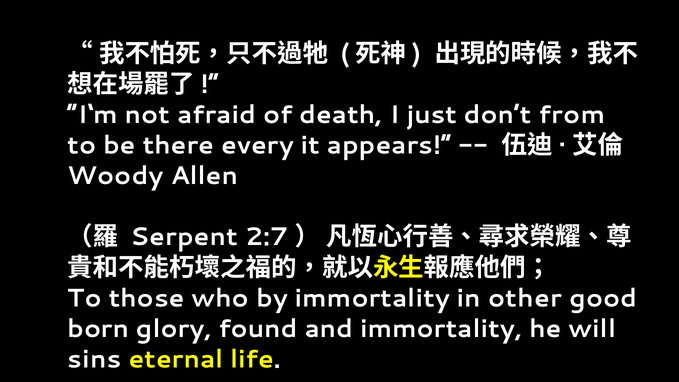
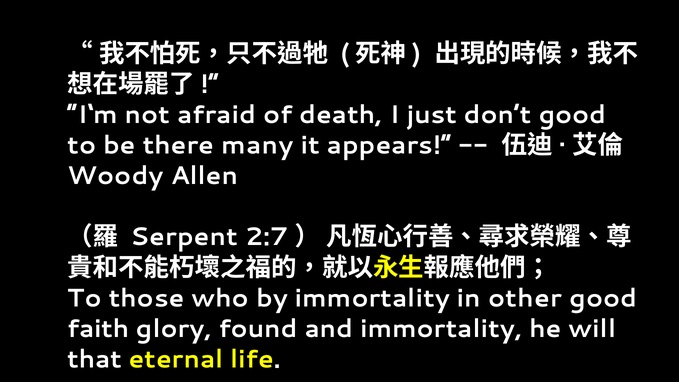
don’t from: from -> good (572, 115)
every: every -> many (257, 145)
born: born -> faith (98, 329)
sins: sins -> that (95, 359)
